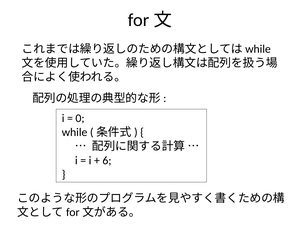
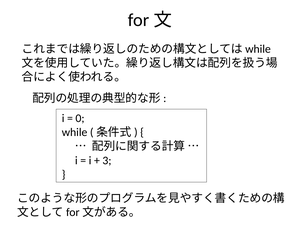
6: 6 -> 3 (107, 160)
